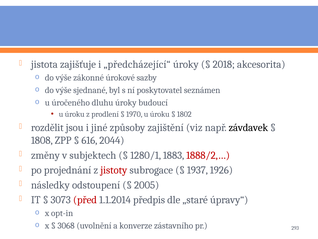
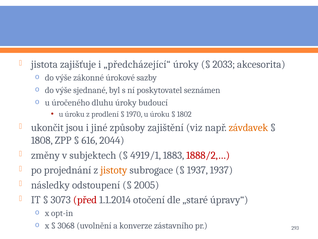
2018: 2018 -> 2033 (224, 64)
rozdělit: rozdělit -> ukončit (47, 127)
závdavek colour: black -> orange (248, 127)
1280/1: 1280/1 -> 4919/1 (146, 155)
jistoty colour: red -> orange (114, 170)
1937 1926: 1926 -> 1937 (221, 170)
předpis: předpis -> otočení (149, 200)
